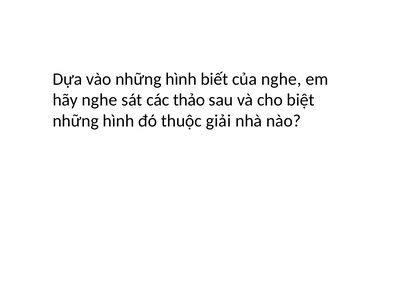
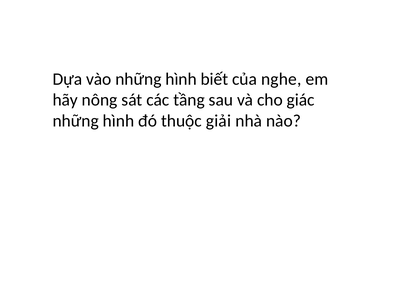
hãy nghe: nghe -> nông (100, 100)
thảo: thảo -> tầng (189, 100)
biệt: biệt -> giác (301, 100)
